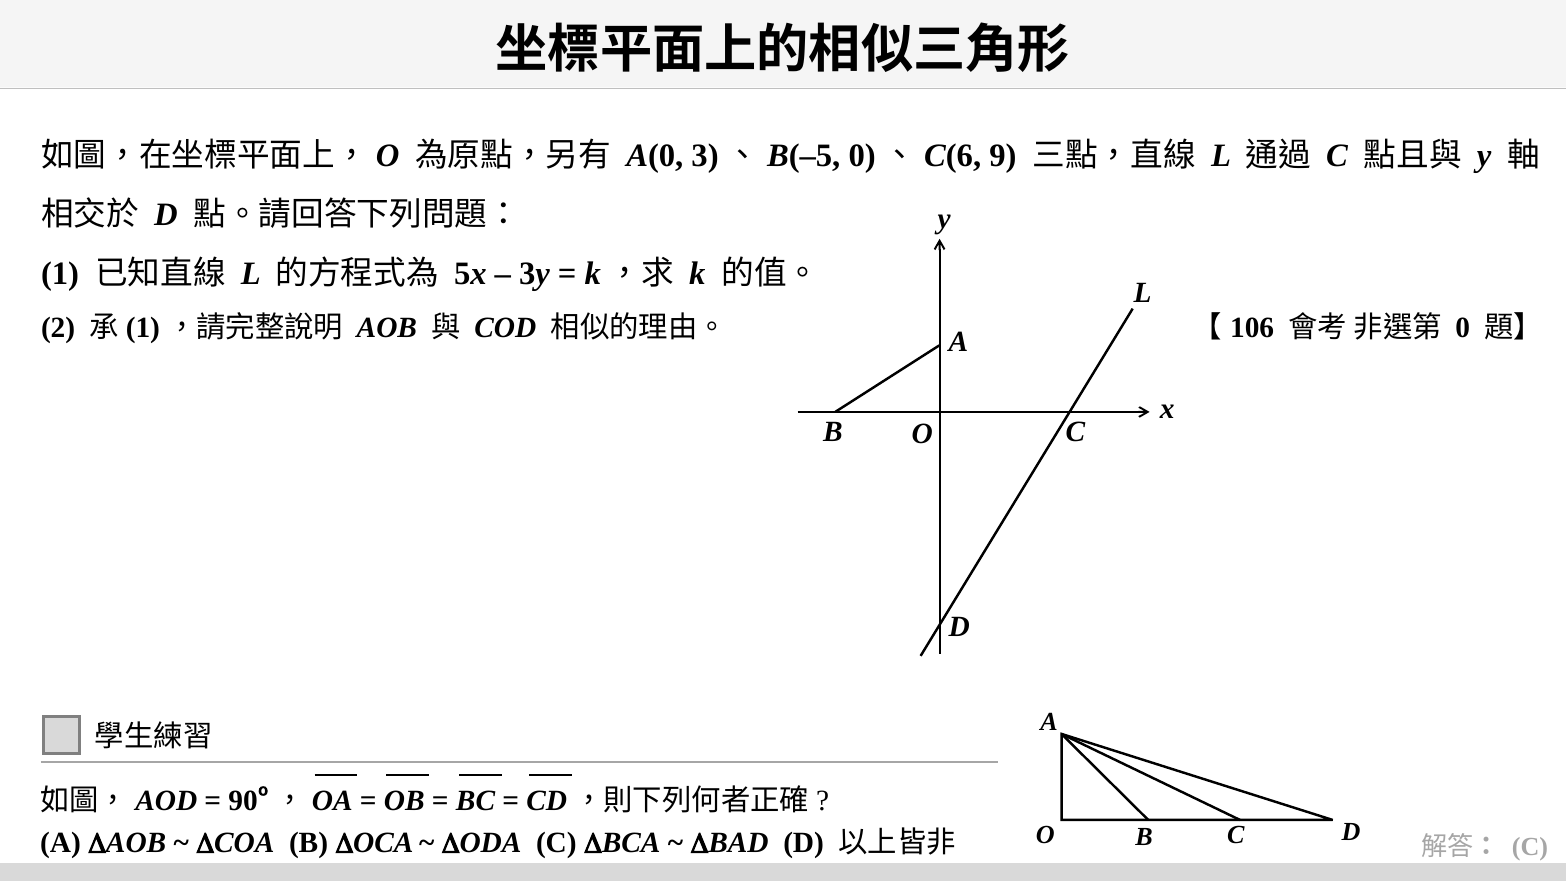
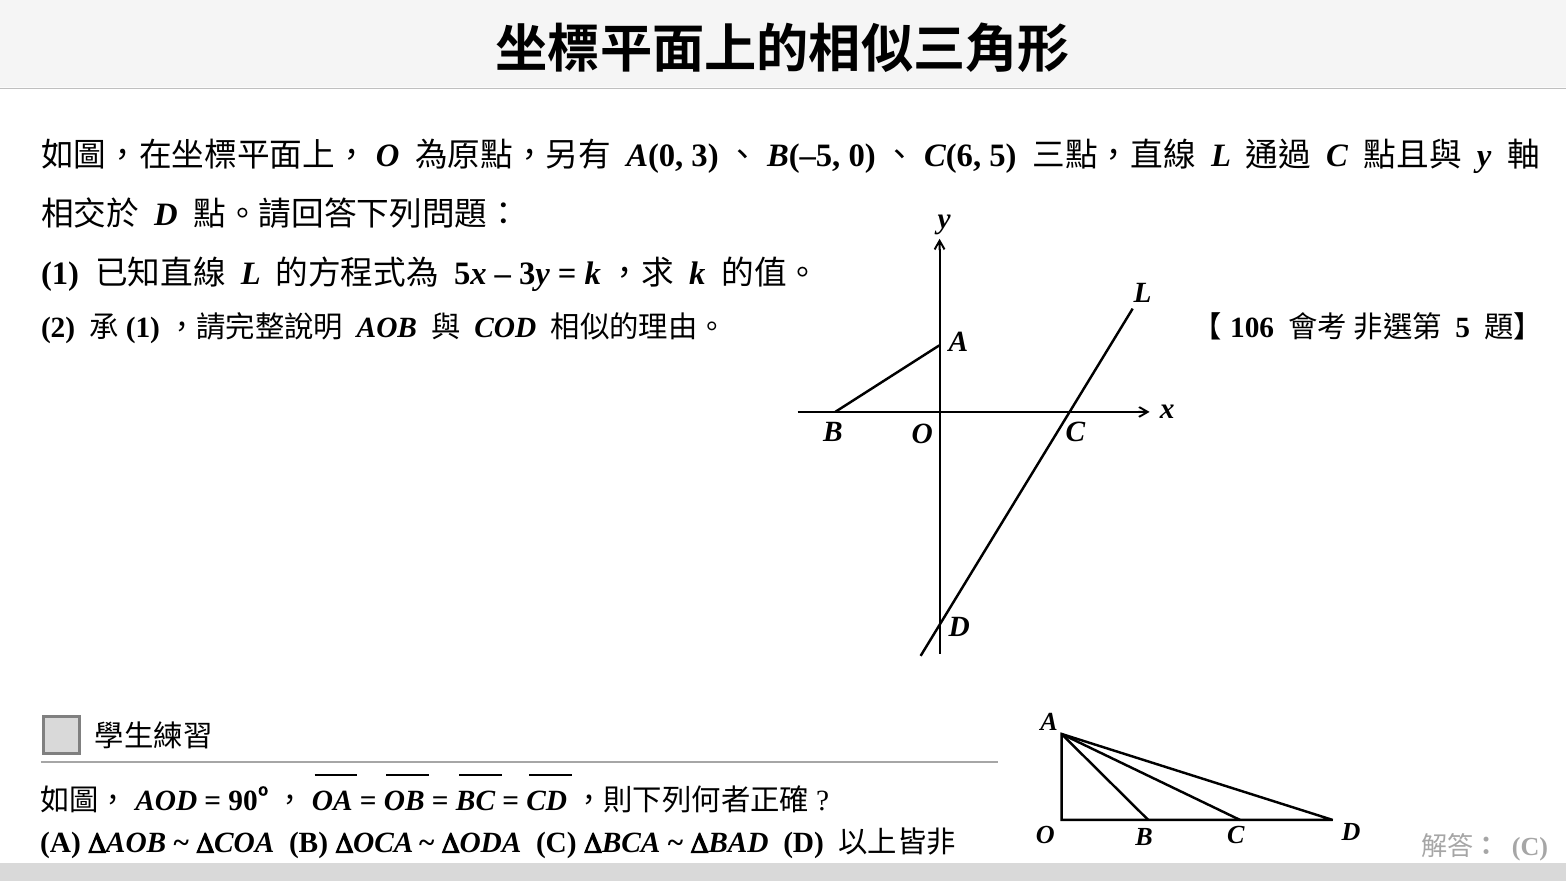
0)、C(6 9: 9 -> 5 (1003, 156)
0: 0 -> 5 (1463, 328)
